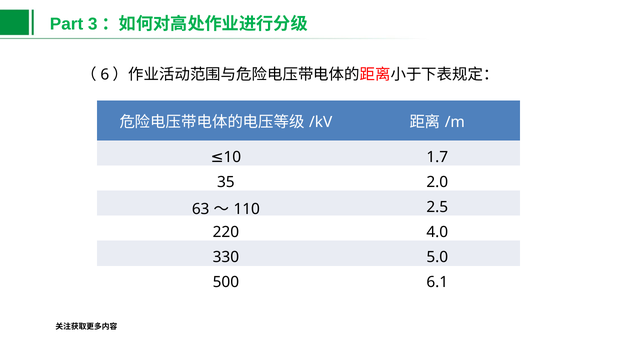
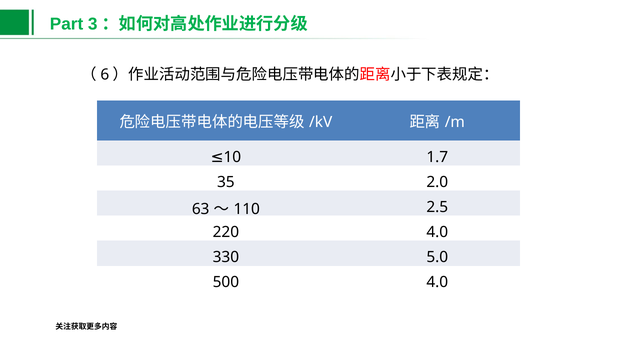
500 6.1: 6.1 -> 4.0 (437, 282)
